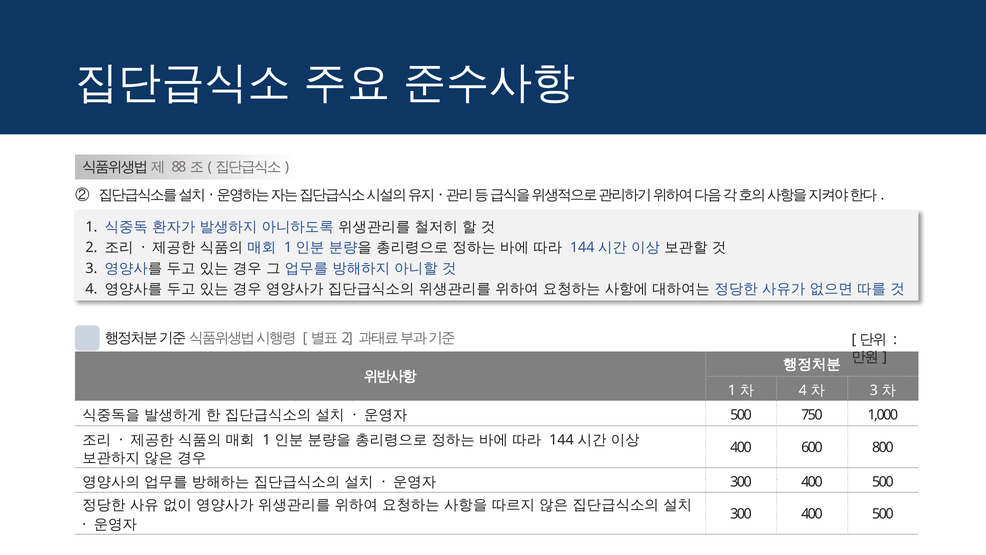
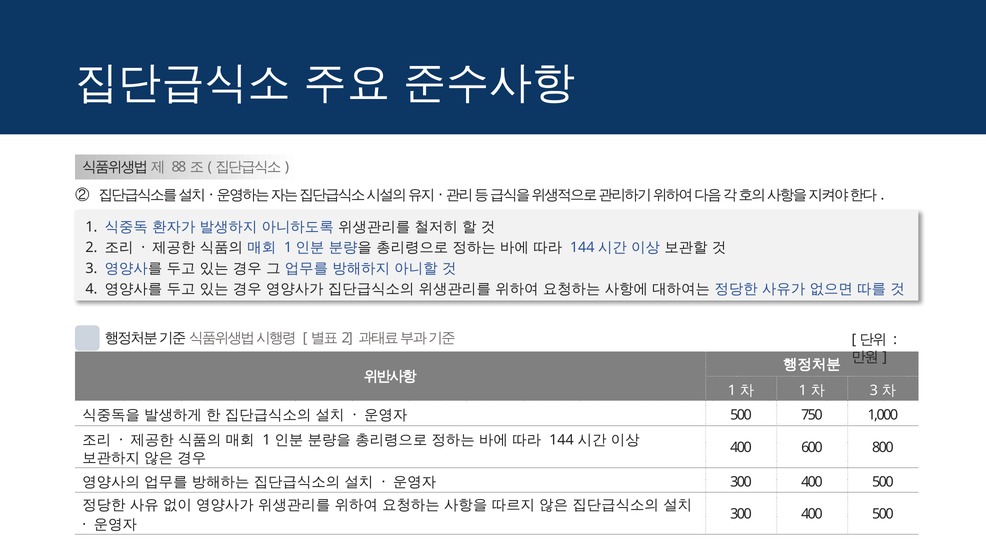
4: 4 -> 1 (803, 390)
